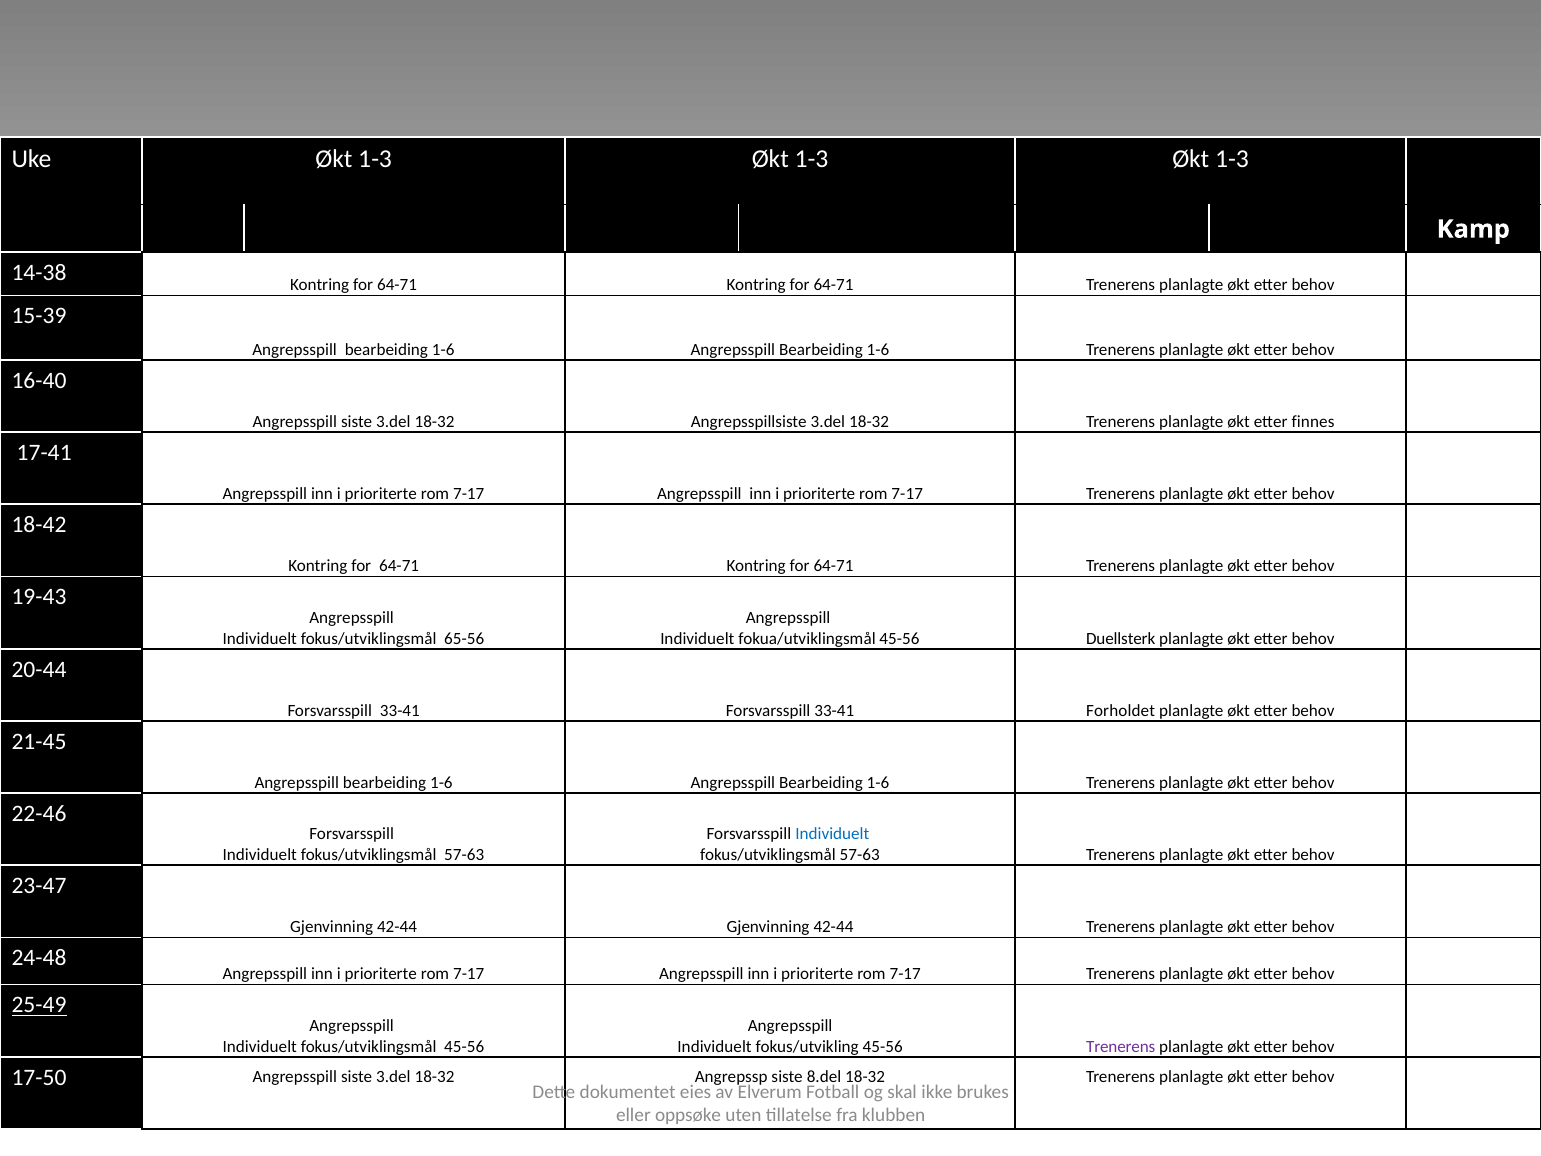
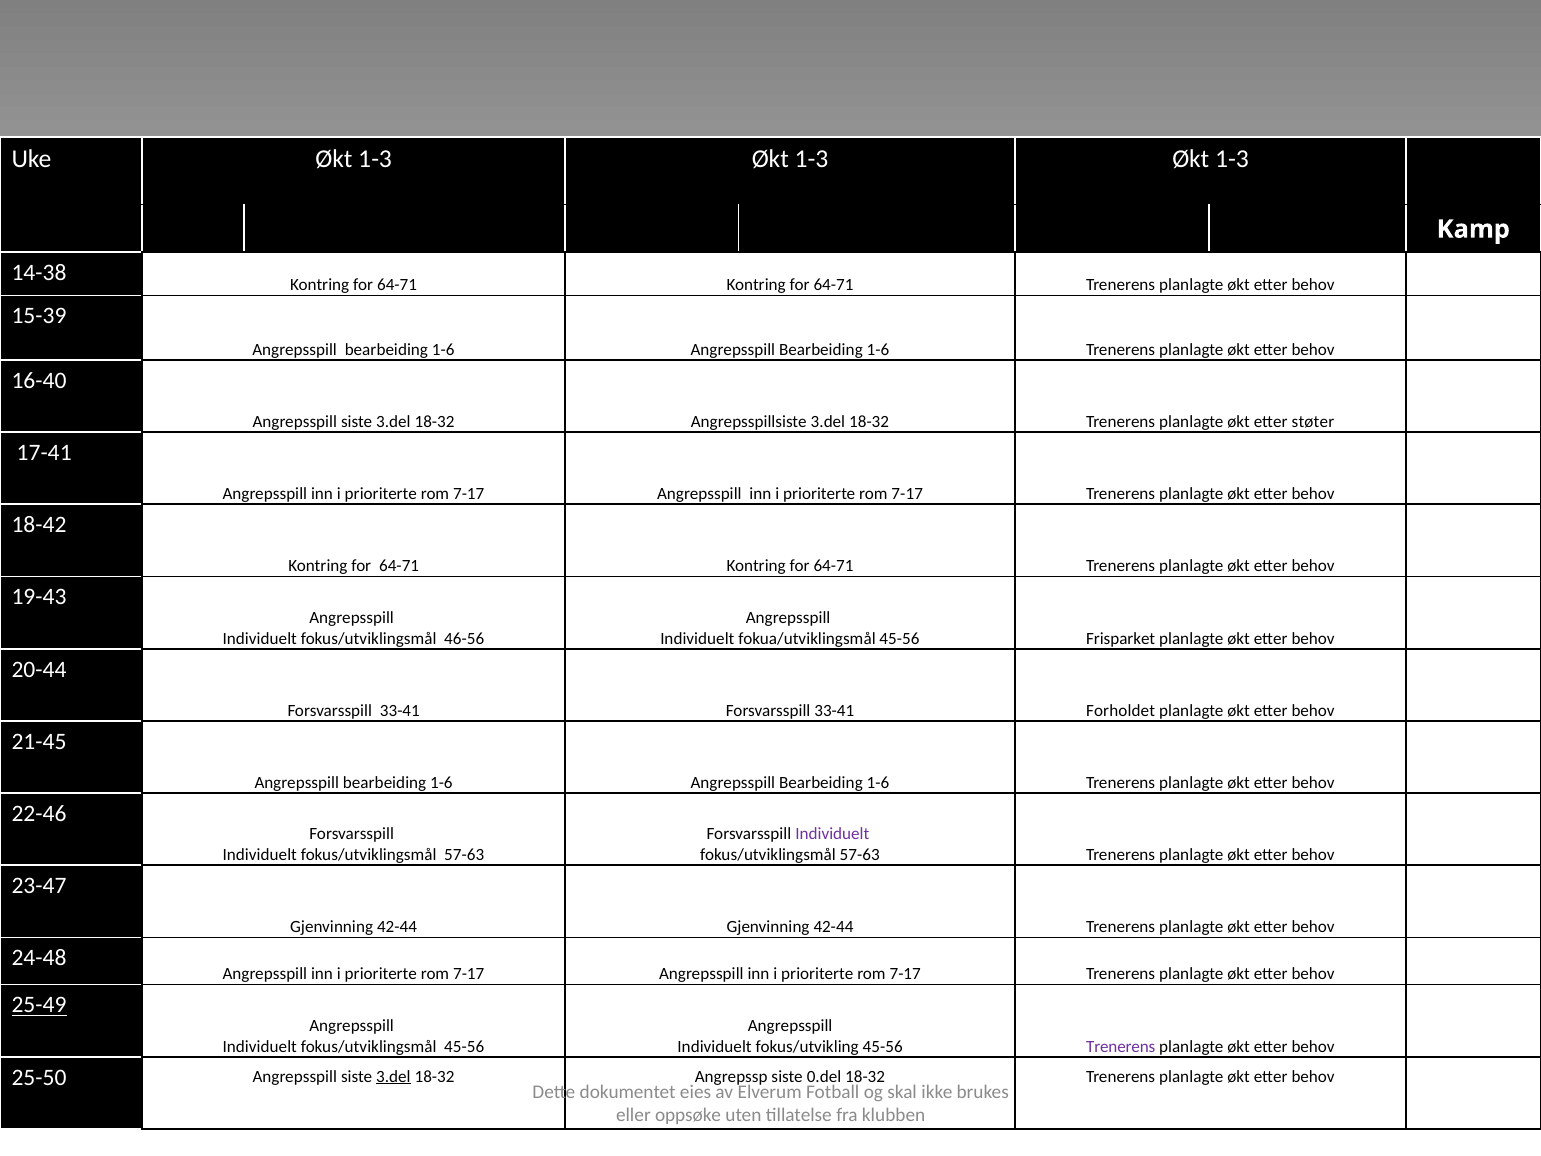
finnes: finnes -> støter (1313, 422)
65-56: 65-56 -> 46-56 (464, 638)
Duellsterk: Duellsterk -> Frisparket (1121, 638)
Individuelt colour: blue -> purple (832, 834)
17-50: 17-50 -> 25-50 (39, 1077)
3.del underline: none -> present (393, 1076)
8.del: 8.del -> 0.del (824, 1076)
